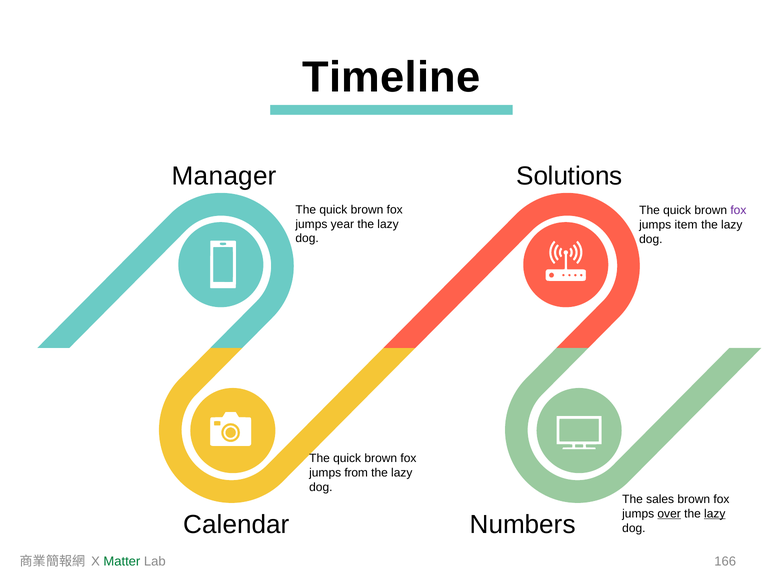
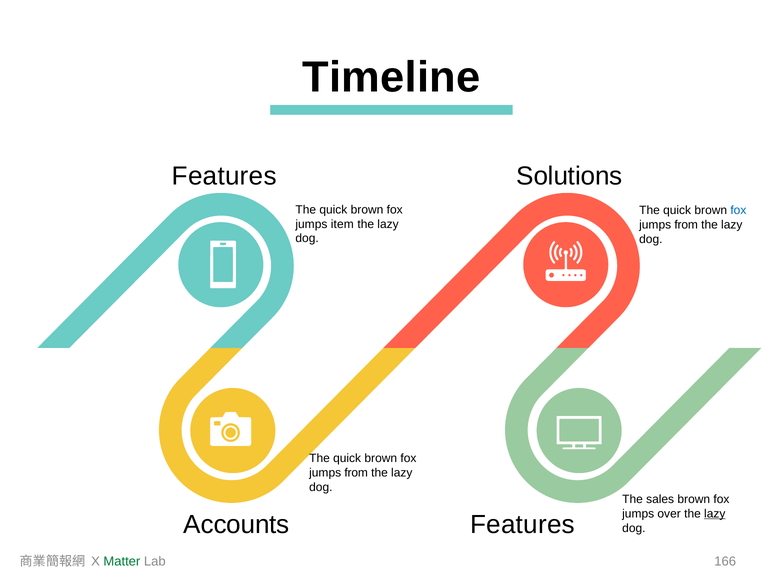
Manager: Manager -> Features (224, 176)
fox colour: purple -> blue (738, 210)
year: year -> item (342, 224)
item: item -> from (686, 225)
over underline: present -> none (669, 513)
Calendar: Calendar -> Accounts (237, 524)
Numbers: Numbers -> Features (523, 524)
